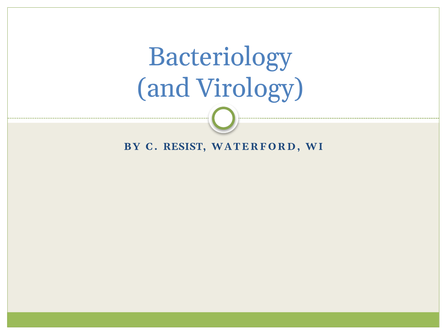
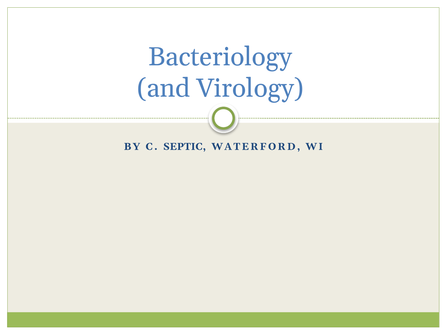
RESIST: RESIST -> SEPTIC (185, 147)
